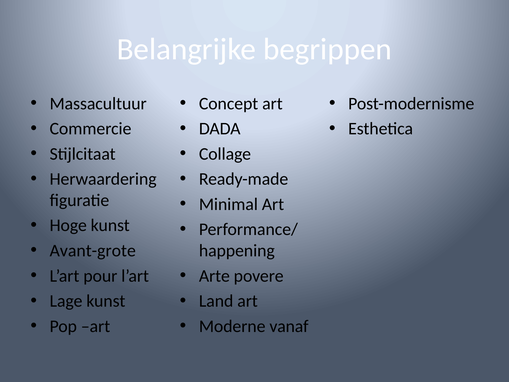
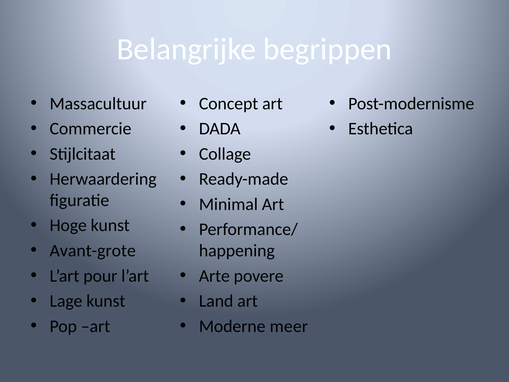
vanaf: vanaf -> meer (289, 326)
